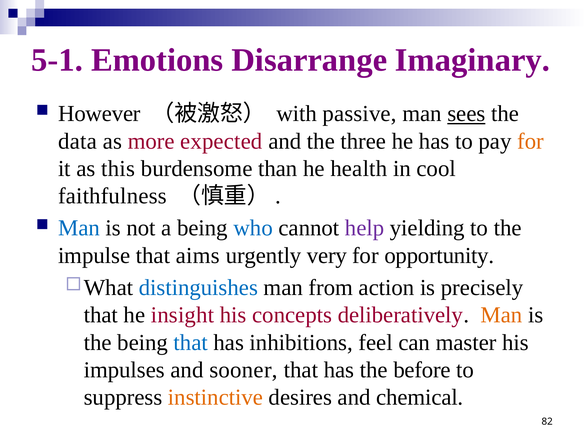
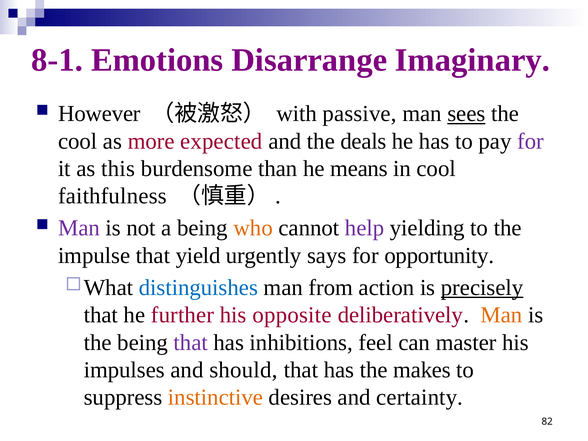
5-1: 5-1 -> 8-1 (57, 60)
data: data -> cool (78, 141)
three: three -> deals (363, 141)
for colour: orange -> purple (530, 141)
health: health -> means (359, 169)
Man colour: blue -> purple (79, 228)
who colour: blue -> orange (253, 228)
aims: aims -> yield (198, 256)
very: very -> says (327, 256)
precisely underline: none -> present (482, 288)
insight: insight -> further (182, 315)
concepts: concepts -> opposite (292, 315)
that colour: blue -> purple (191, 343)
sooner: sooner -> should (244, 370)
before: before -> makes (422, 370)
chemical: chemical -> certainty (420, 397)
